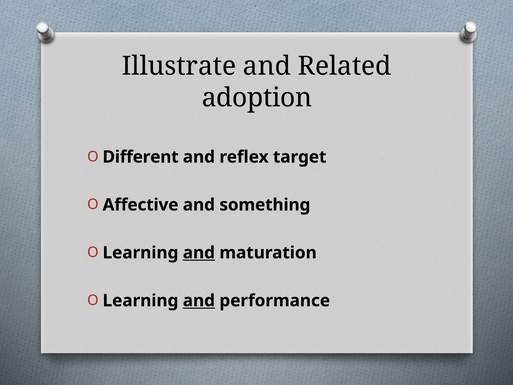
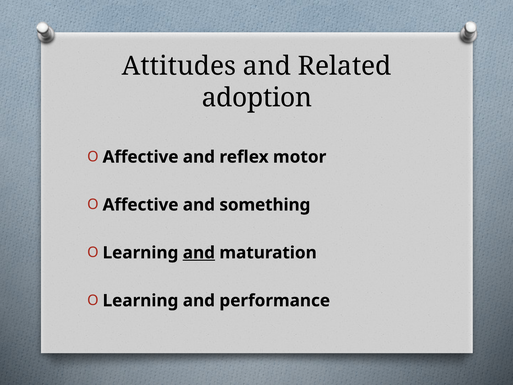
Illustrate: Illustrate -> Attitudes (179, 66)
Different: Different -> Affective (141, 157)
target: target -> motor (300, 157)
and underline: present -> none (199, 300)
